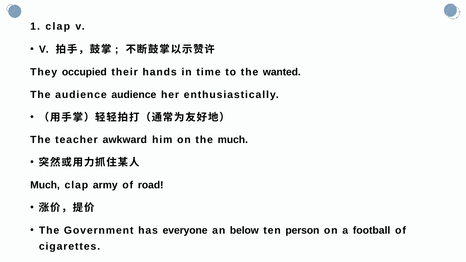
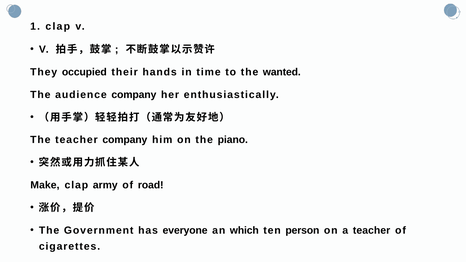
audience audience: audience -> company (134, 95)
teacher awkward: awkward -> company (125, 140)
the much: much -> piano (233, 140)
Much: Much -> Make (45, 185)
below: below -> which (244, 230)
a football: football -> teacher (372, 230)
